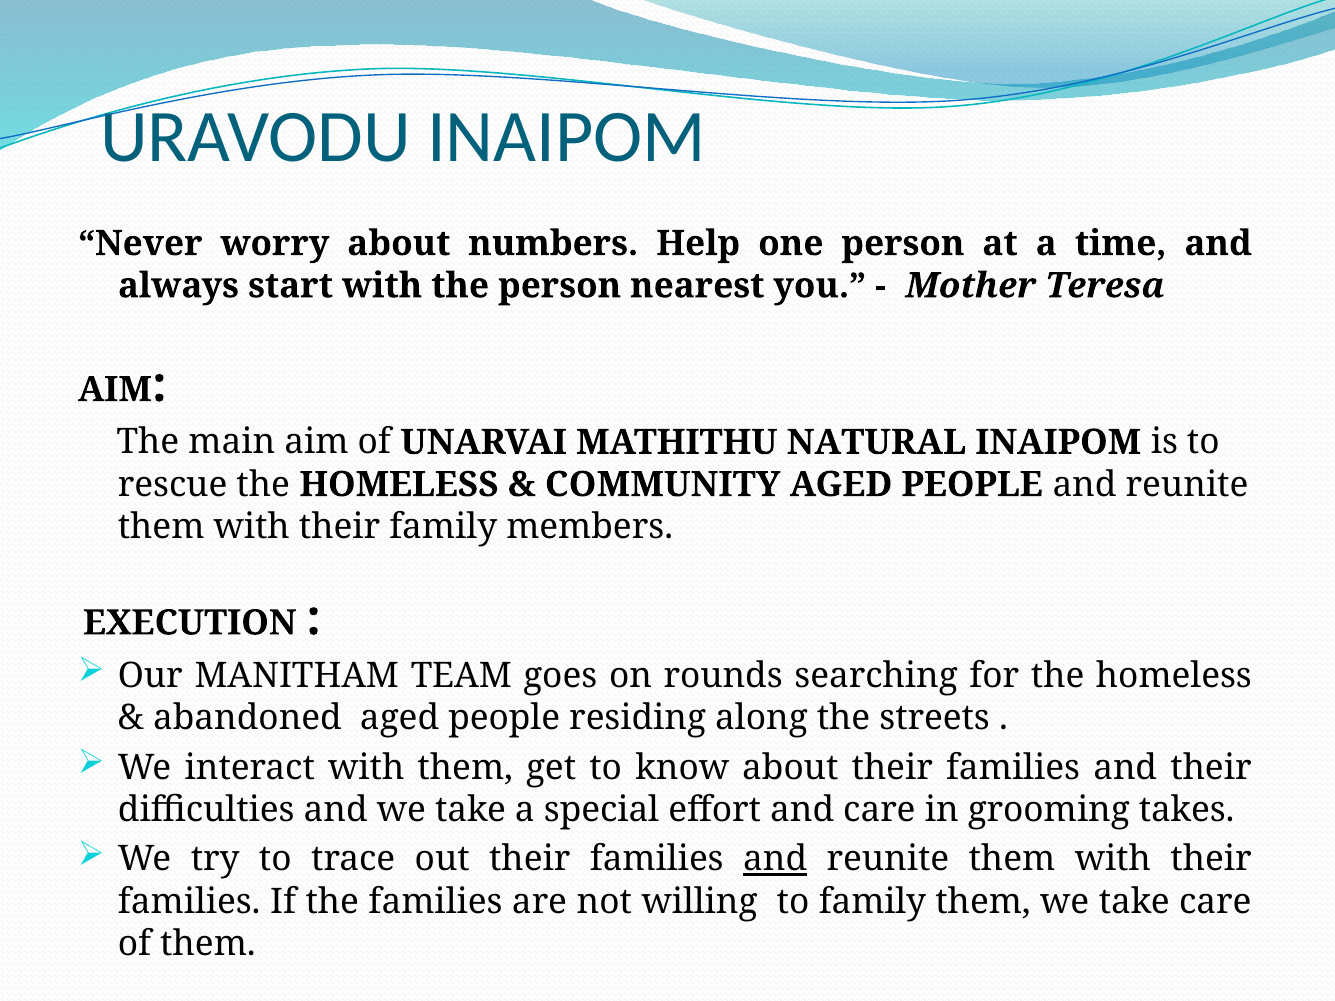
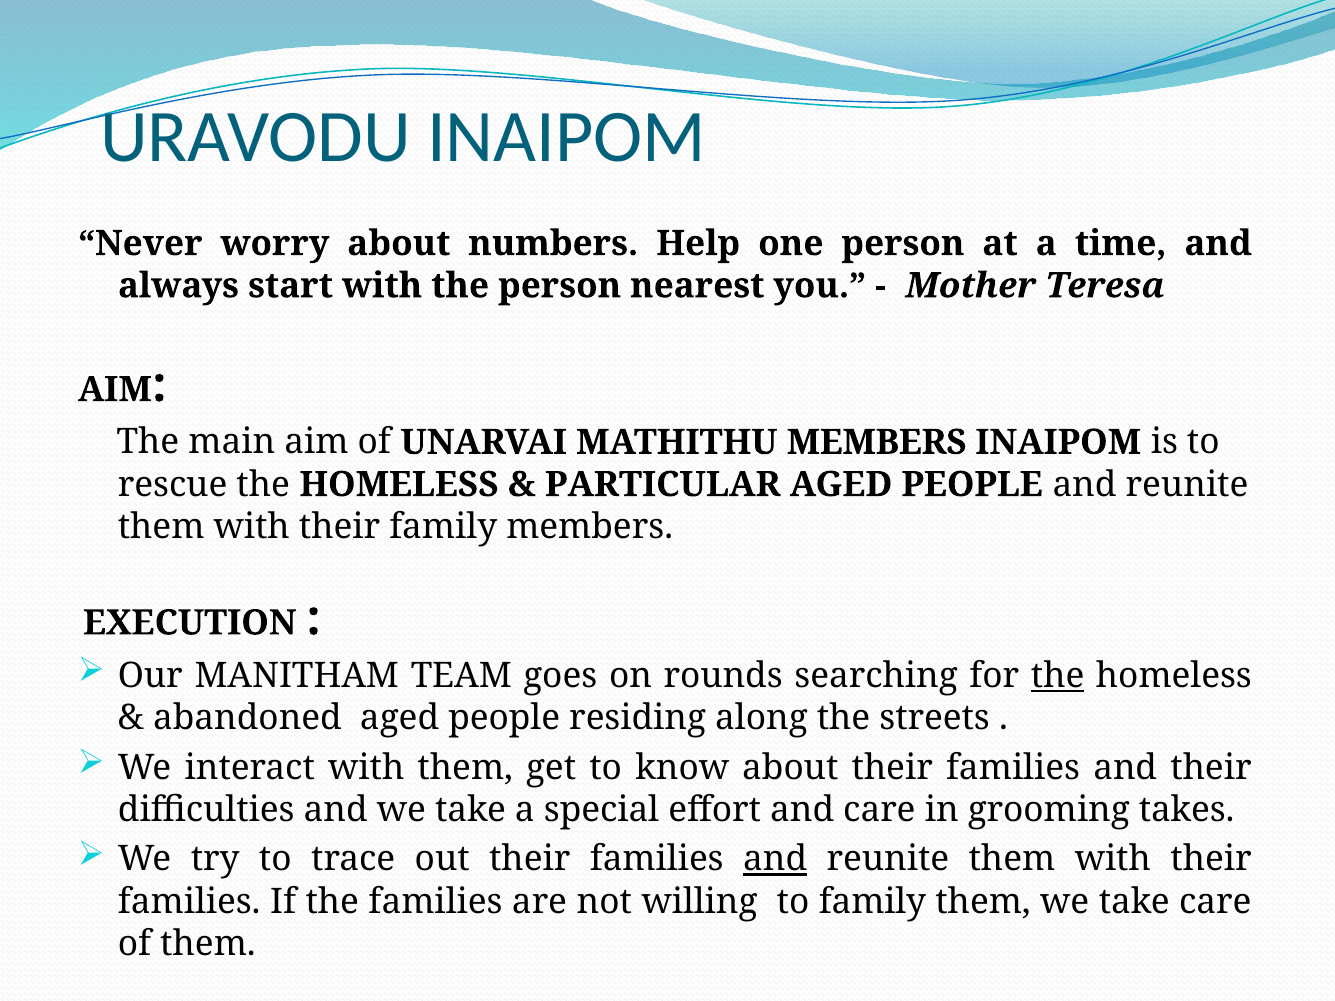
MATHITHU NATURAL: NATURAL -> MEMBERS (877, 442)
COMMUNITY: COMMUNITY -> PARTICULAR (663, 485)
the underline: none -> present (1058, 676)
